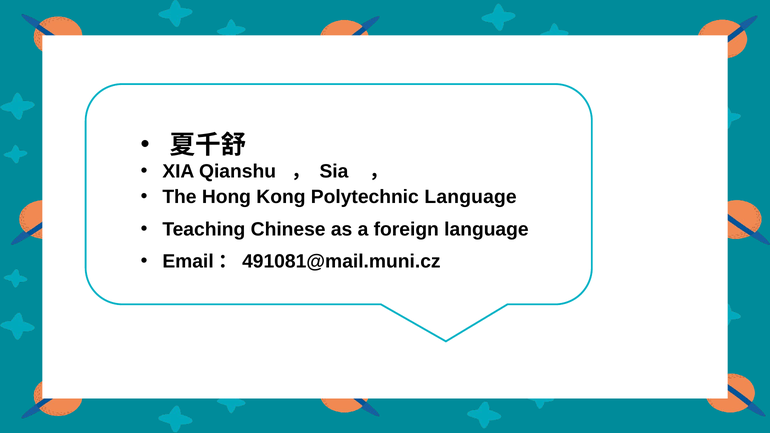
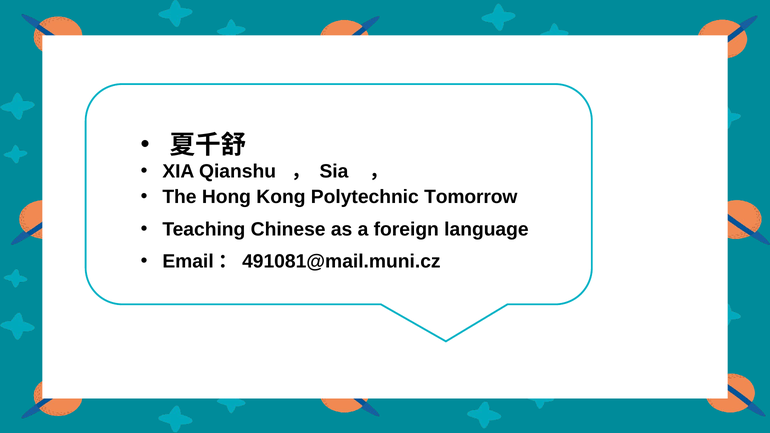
Polytechnic Language: Language -> Tomorrow (471, 197)
